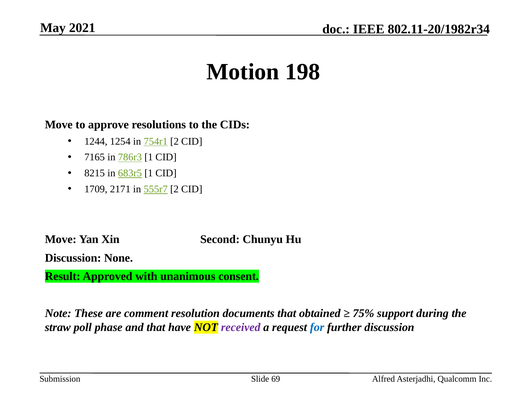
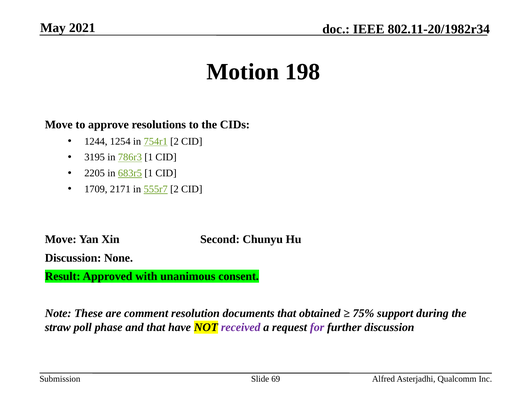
7165: 7165 -> 3195 (95, 157)
8215: 8215 -> 2205 (95, 173)
for colour: blue -> purple (317, 327)
